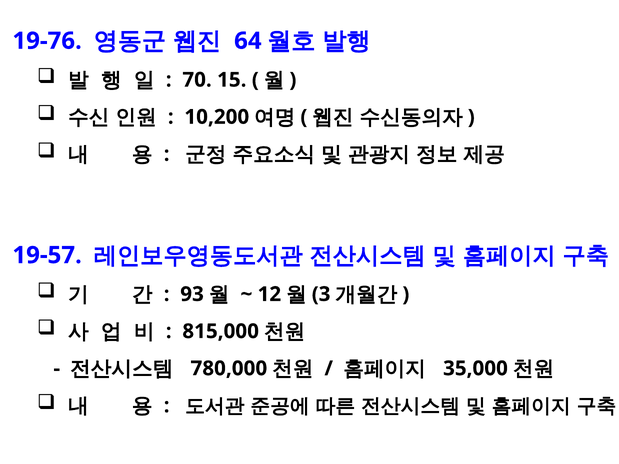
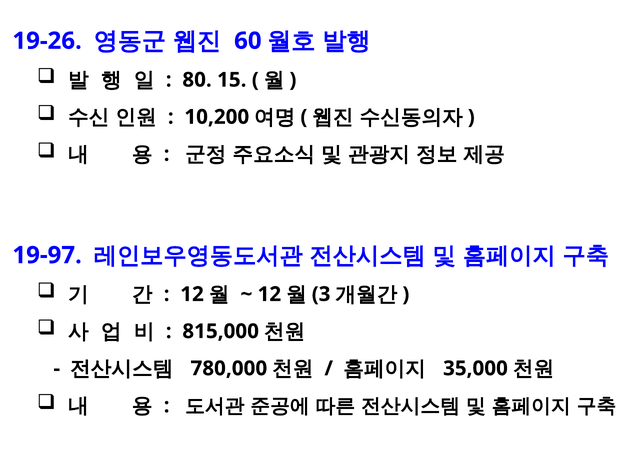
19-76: 19-76 -> 19-26 (47, 41)
64: 64 -> 60 (248, 41)
70: 70 -> 80 (197, 80)
19-57: 19-57 -> 19-97 (47, 255)
93: 93 -> 12 (192, 294)
